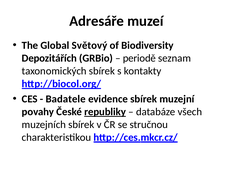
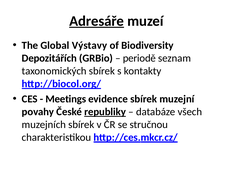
Adresáře underline: none -> present (97, 21)
Světový: Světový -> Výstavy (89, 45)
Badatele: Badatele -> Meetings (66, 99)
